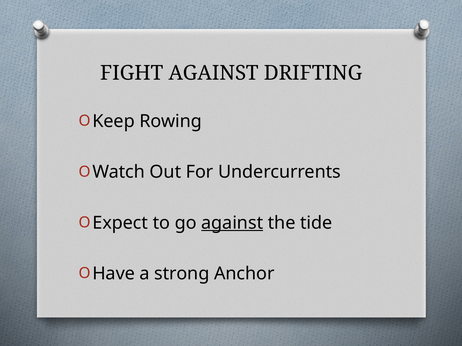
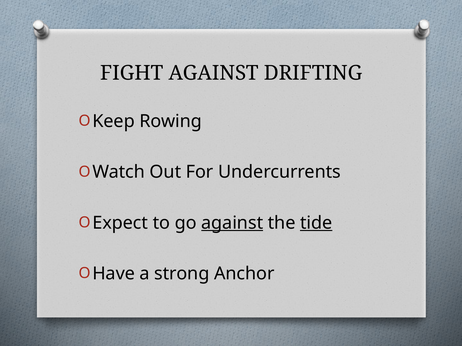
tide underline: none -> present (316, 223)
